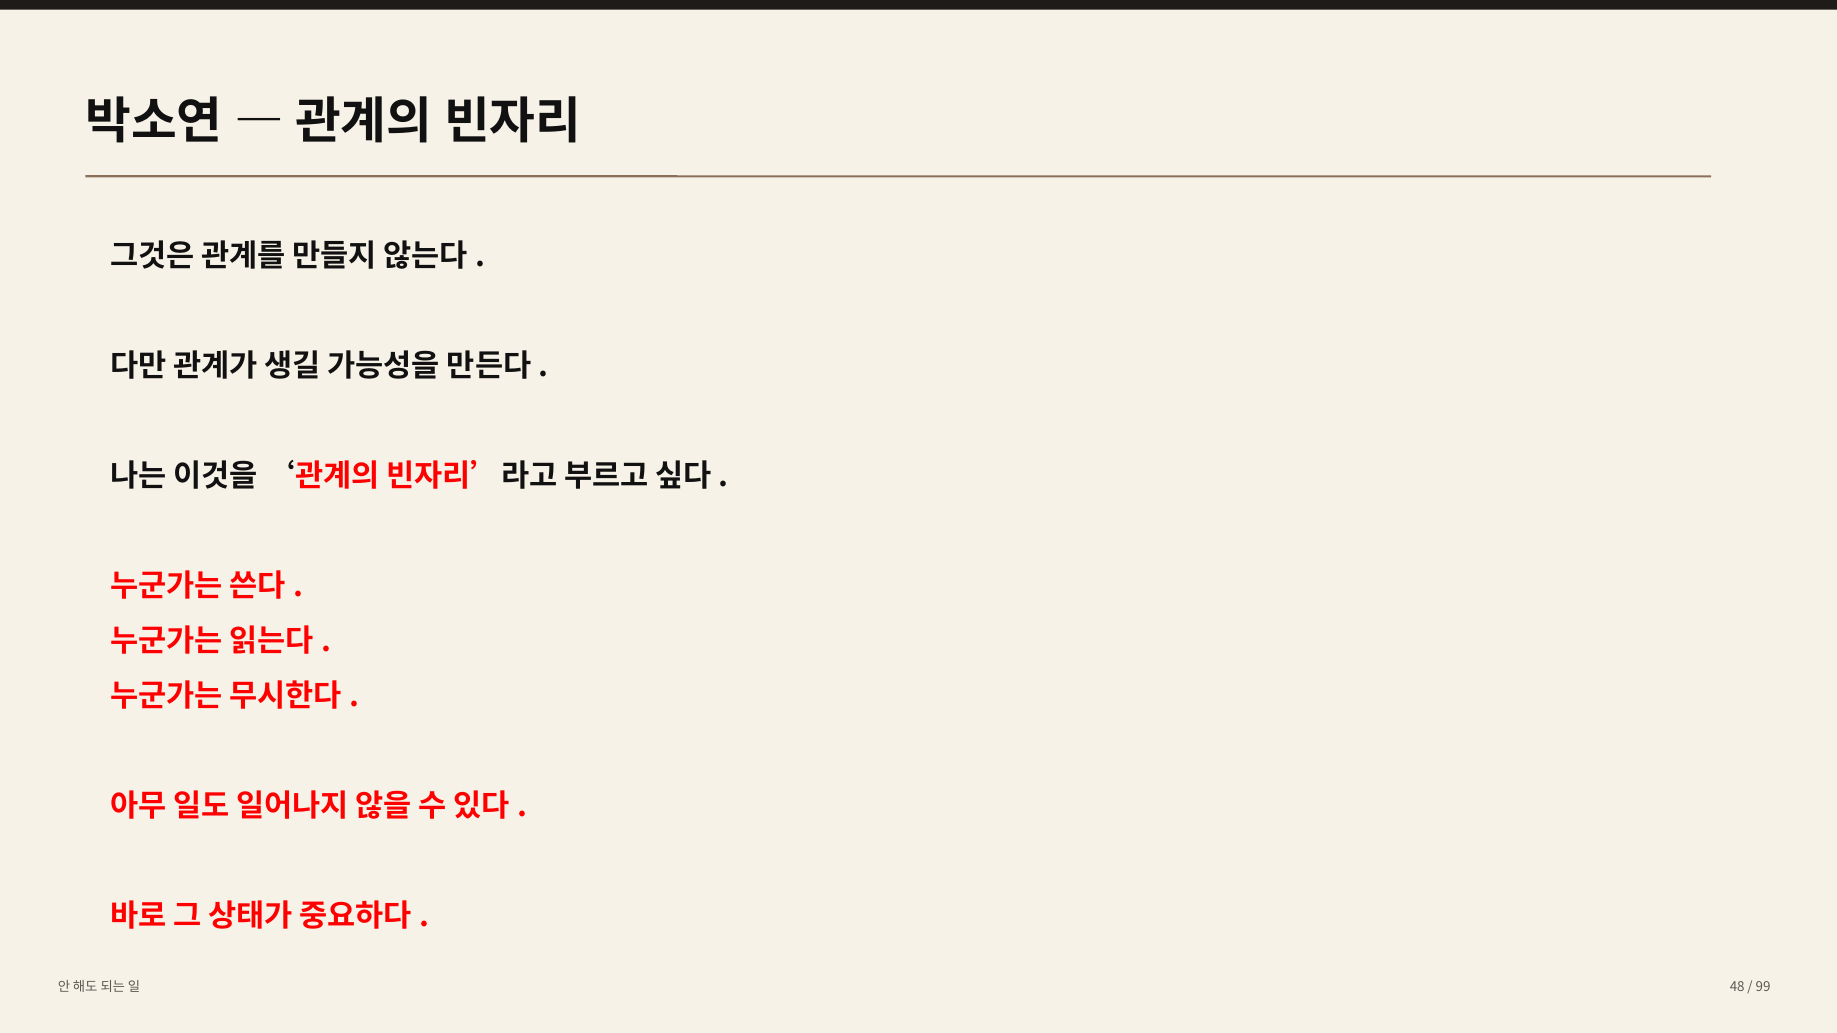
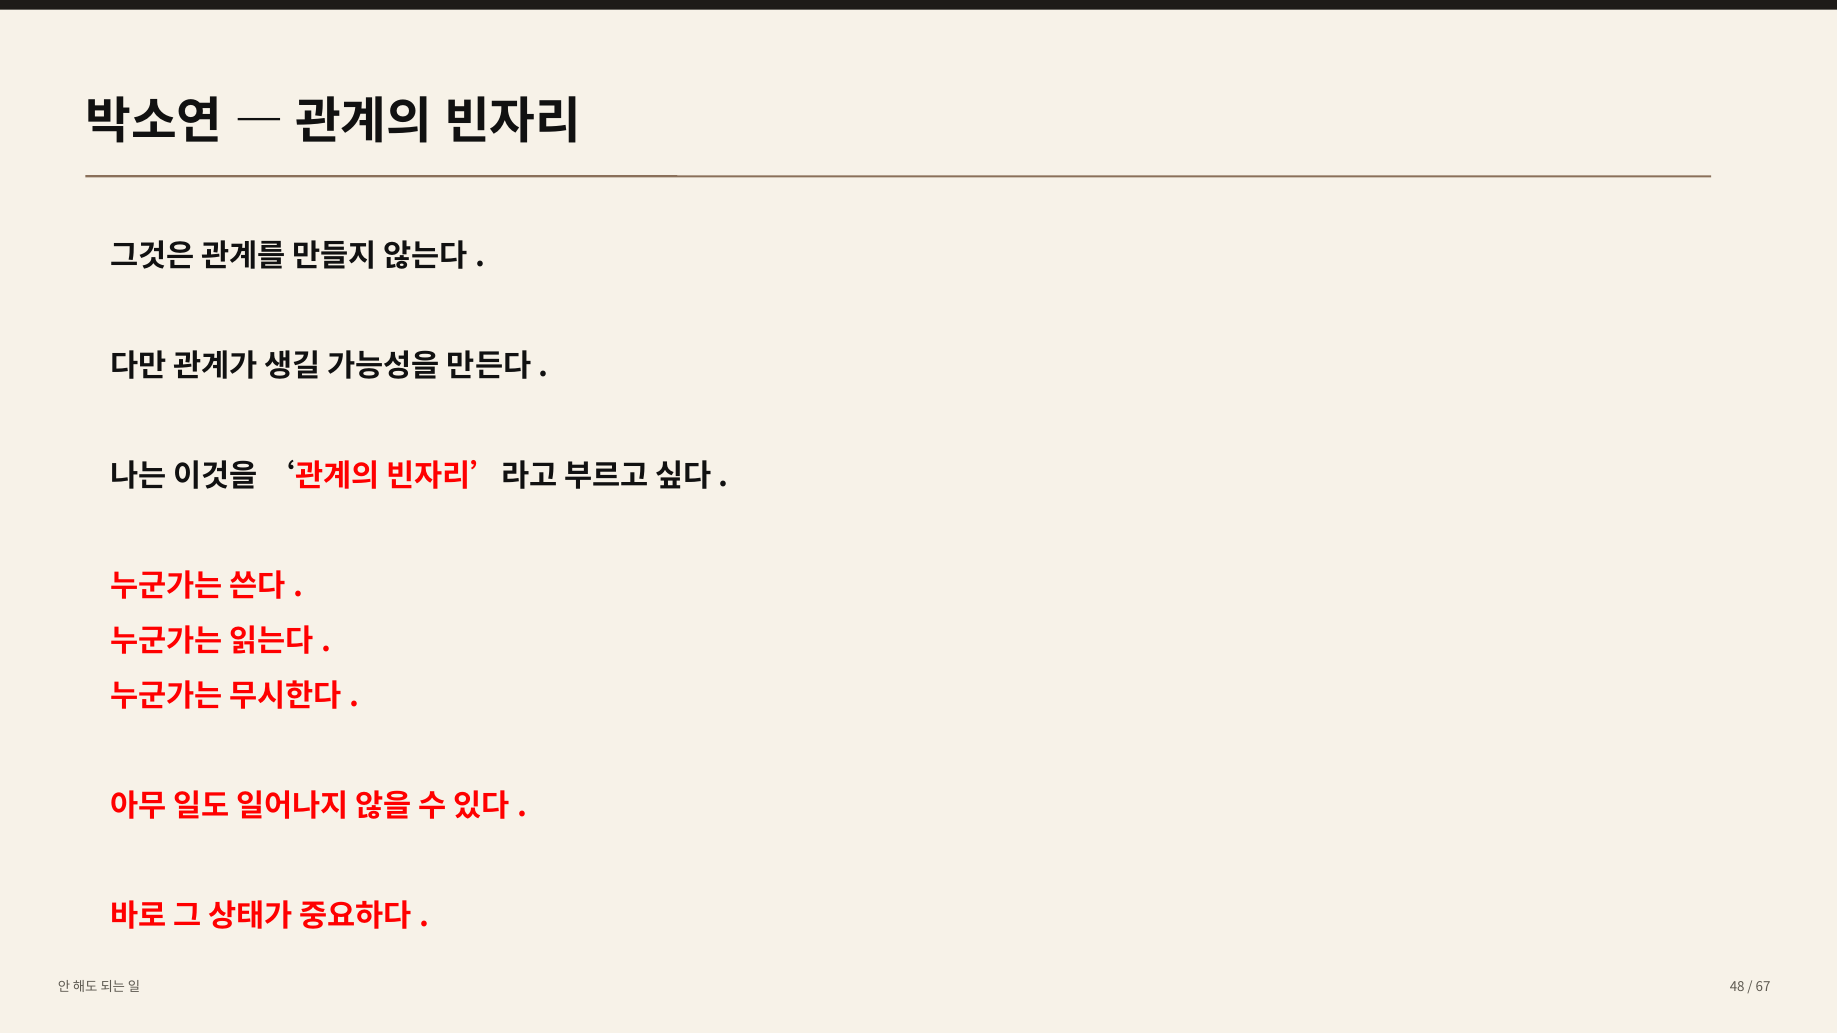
99: 99 -> 67 (1763, 987)
